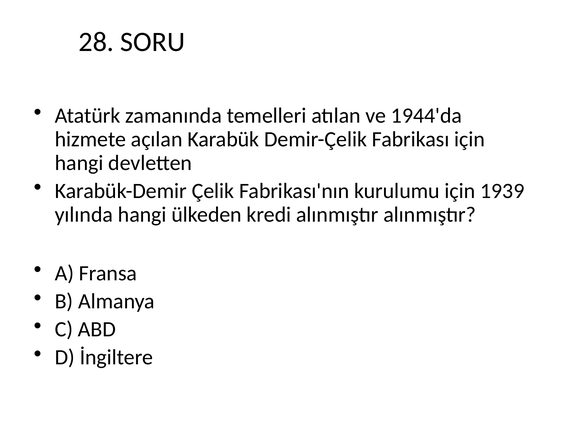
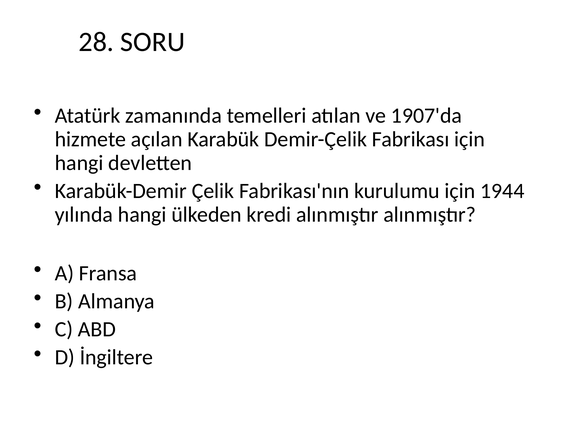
1944'da: 1944'da -> 1907'da (426, 116)
1939: 1939 -> 1944 (502, 191)
